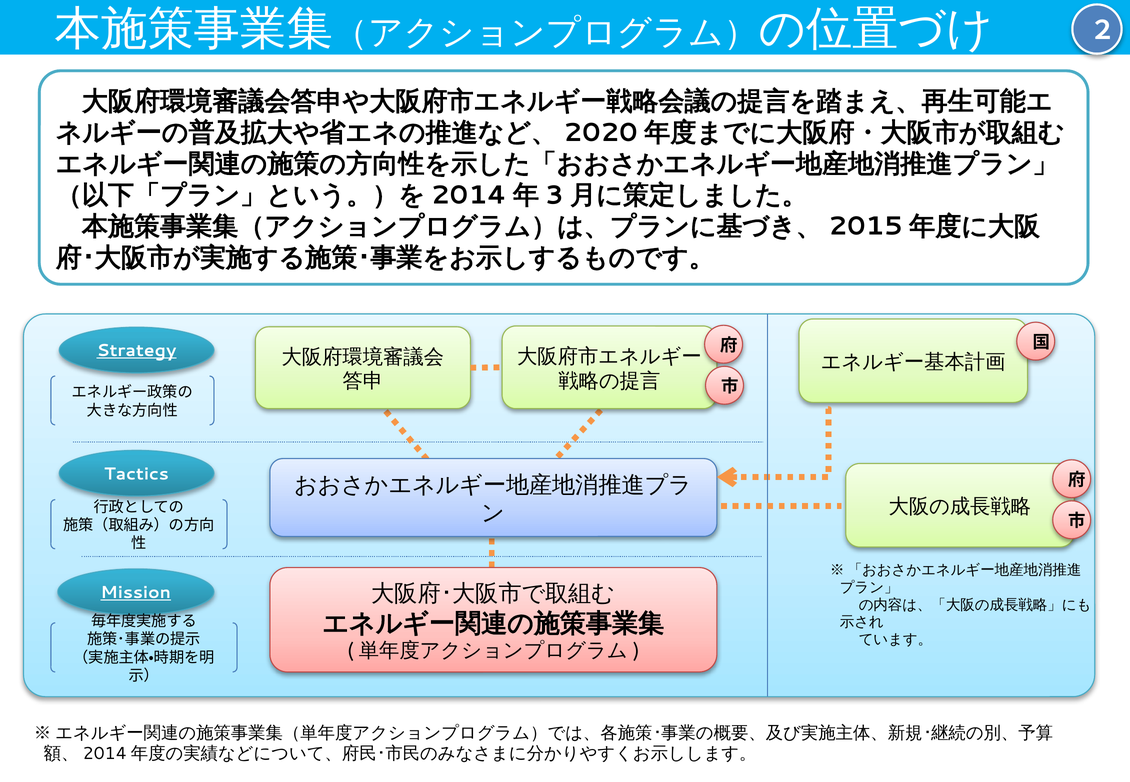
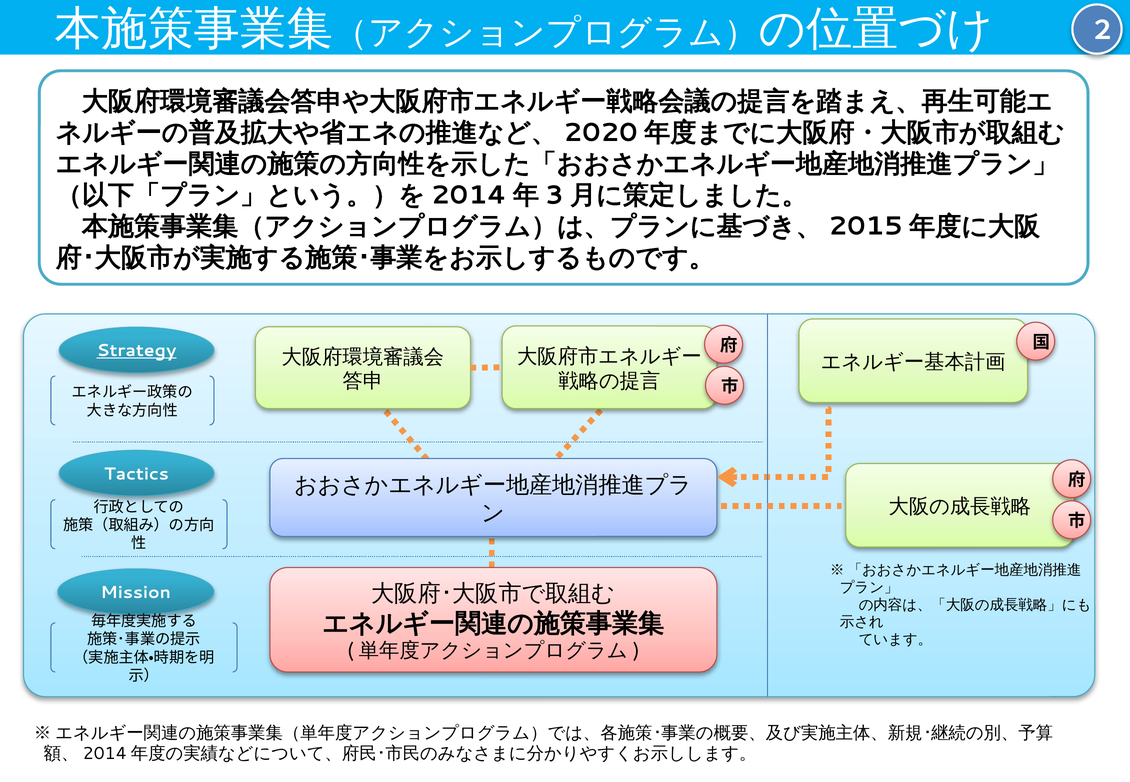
Mission underline: present -> none (136, 593)
